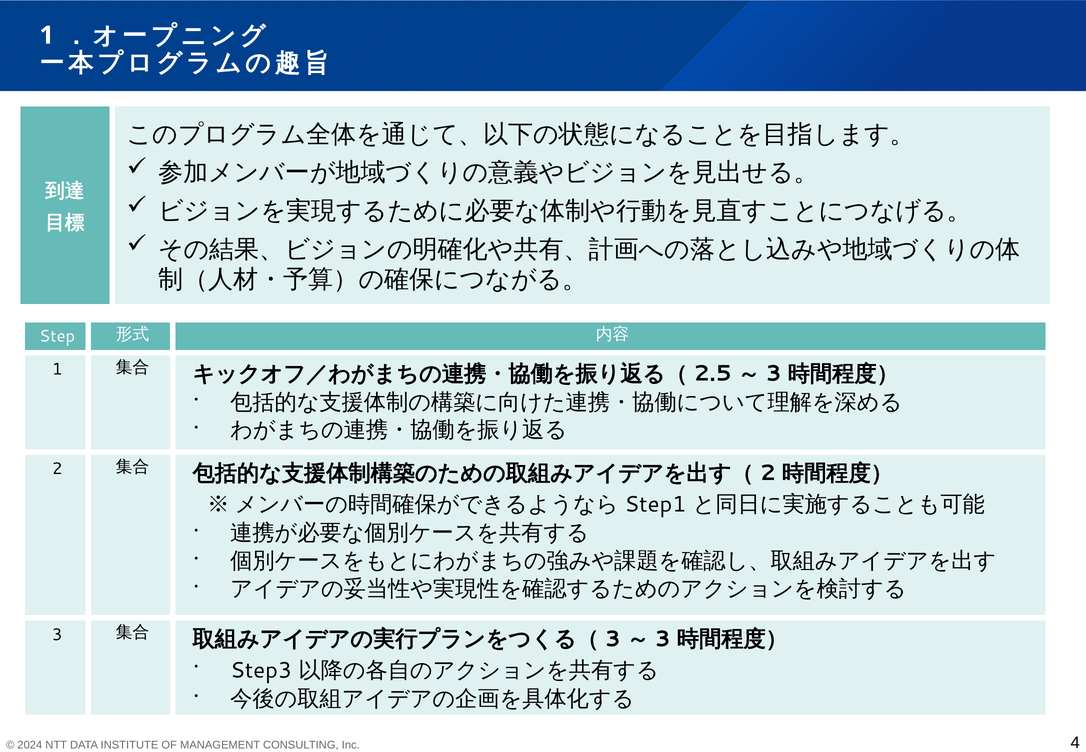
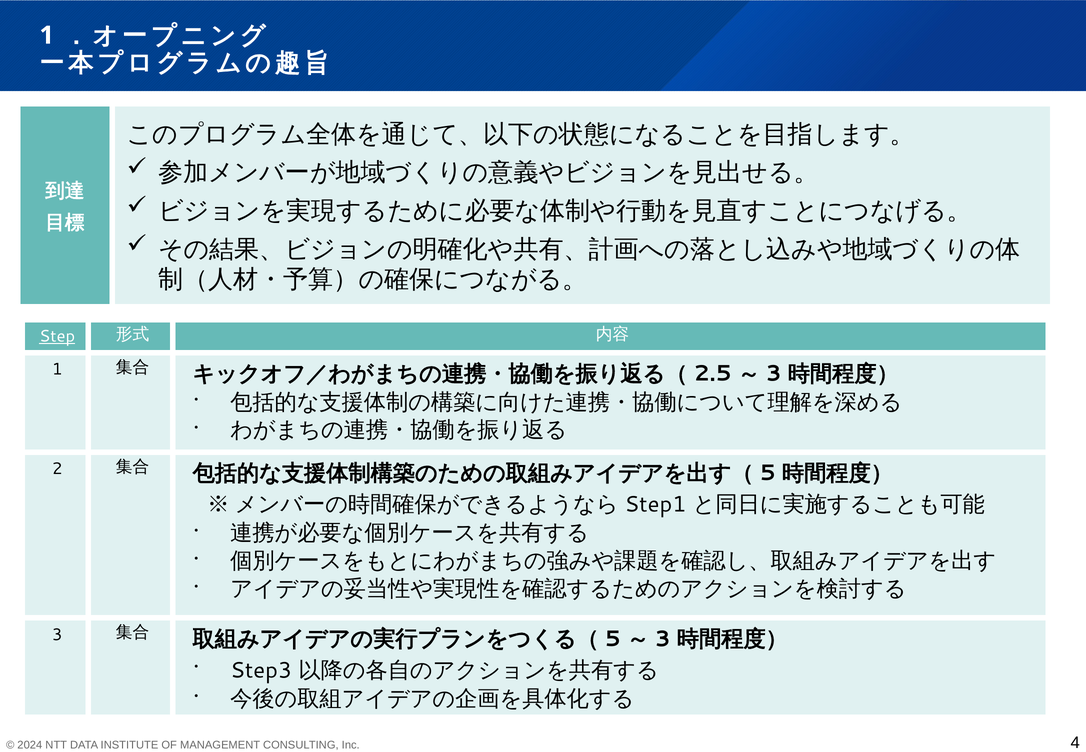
Step underline: none -> present (57, 336)
2: 2 -> 5 (768, 473)
3: 3 -> 5 (613, 639)
